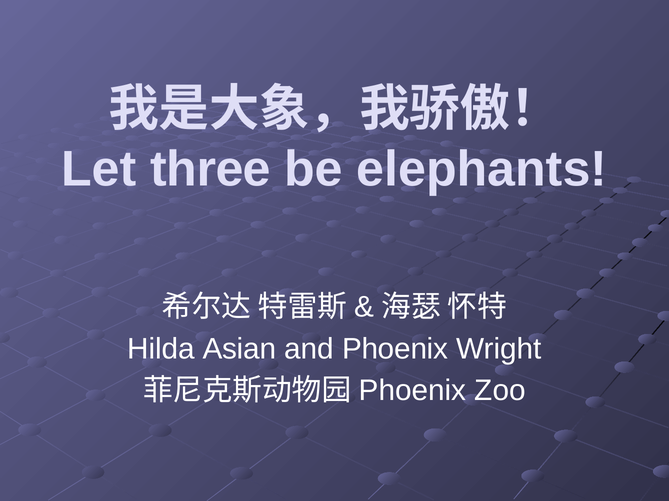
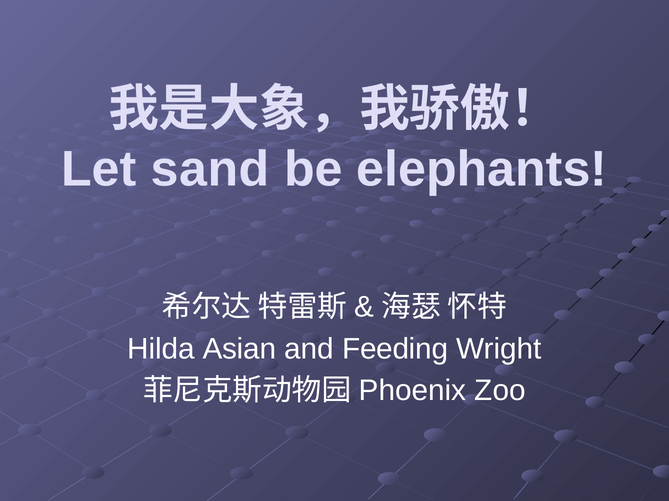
three: three -> sand (210, 170)
and Phoenix: Phoenix -> Feeding (395, 349)
